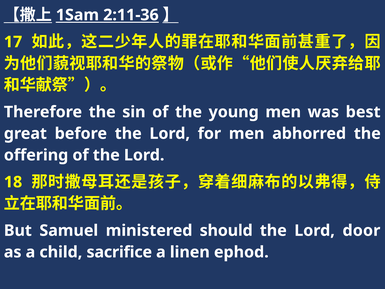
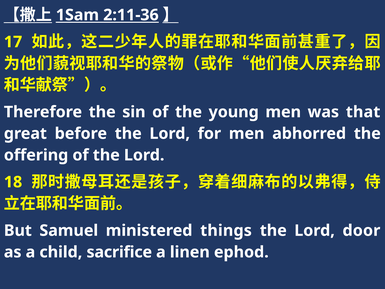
best: best -> that (363, 112)
should: should -> things (226, 230)
